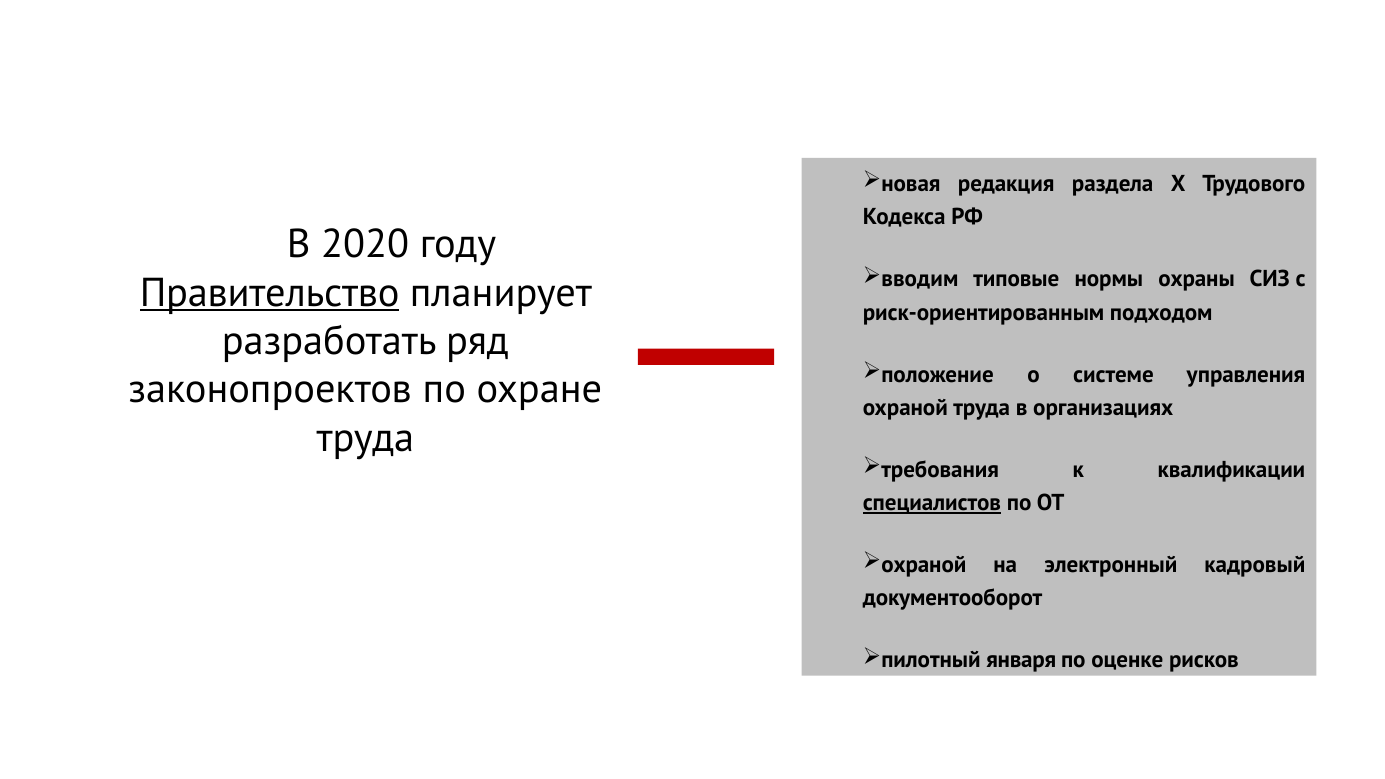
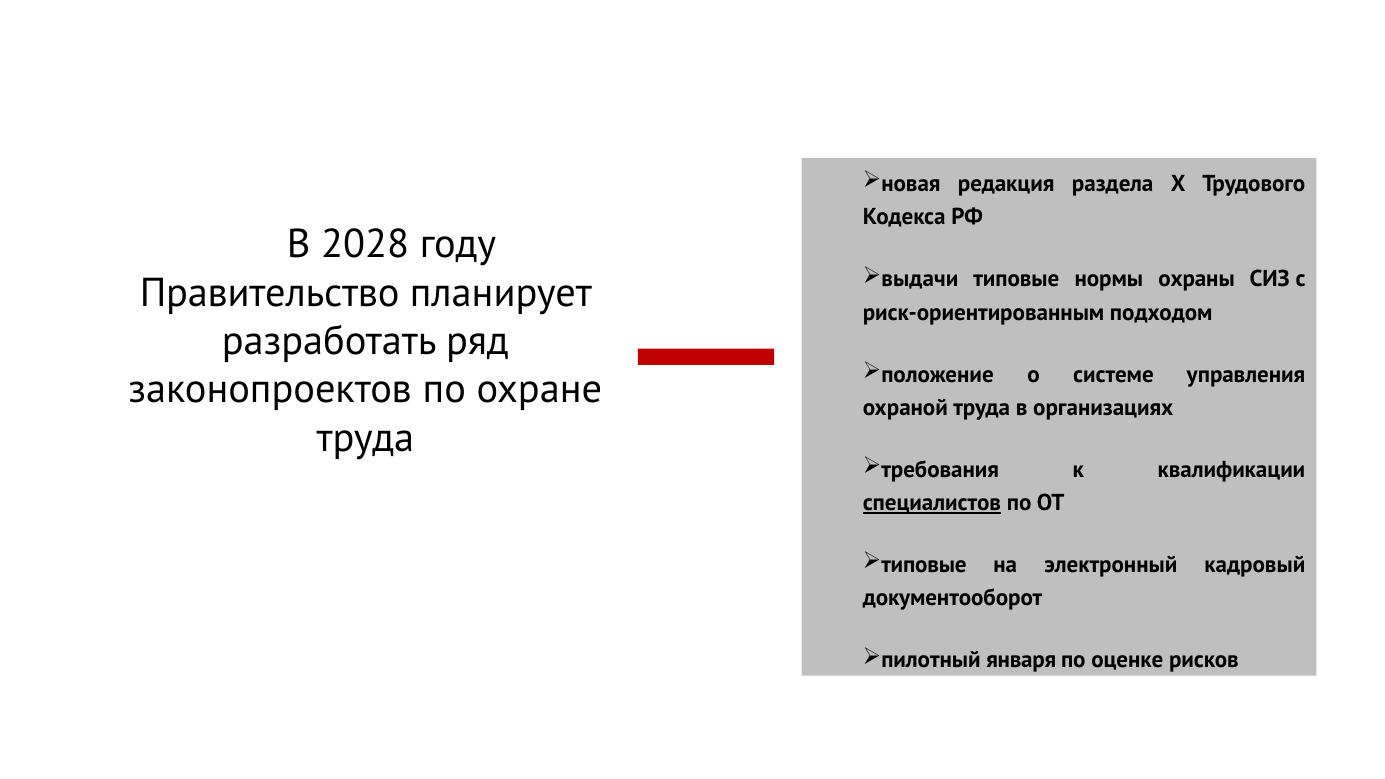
2020: 2020 -> 2028 (365, 245)
вводим: вводим -> выдачи (920, 279)
Правительство underline: present -> none (270, 293)
охраной: охраной -> типовые (924, 565)
